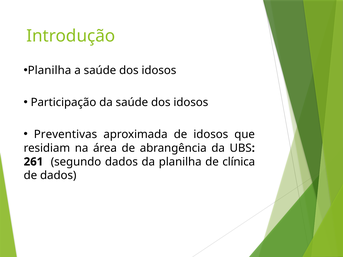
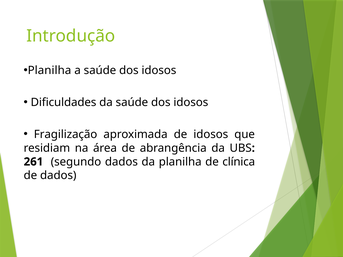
Participação: Participação -> Dificuldades (63, 102)
Preventivas: Preventivas -> Fragilização (66, 134)
